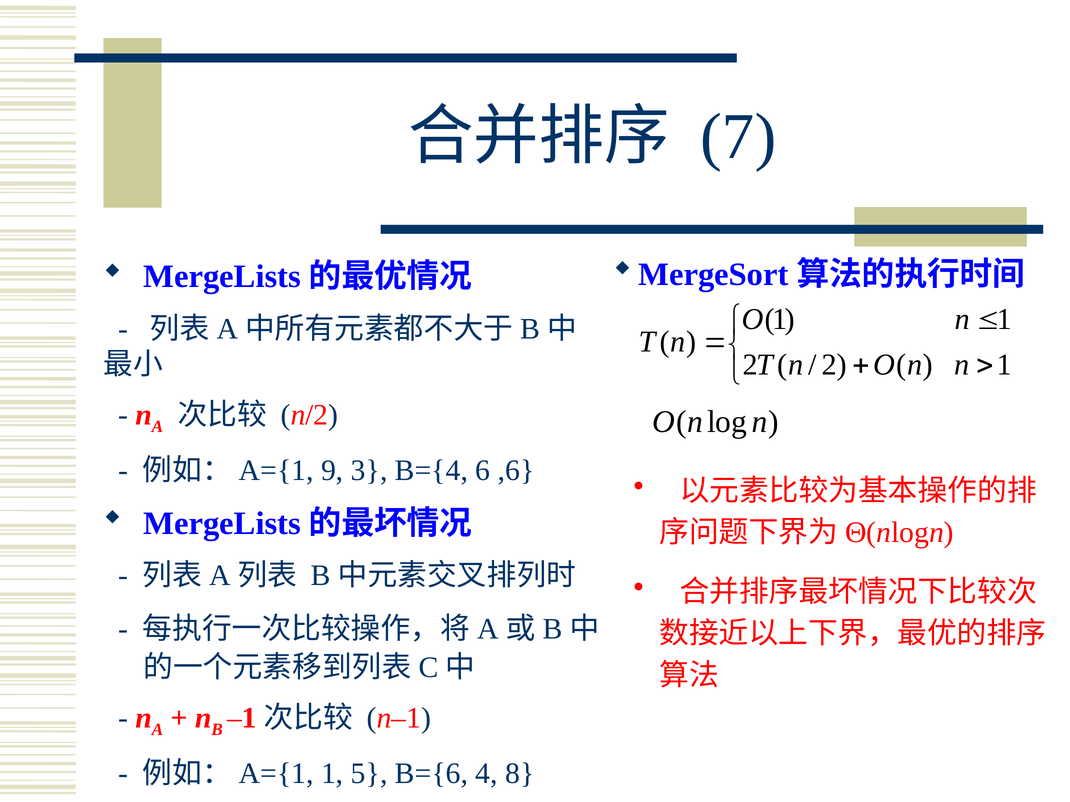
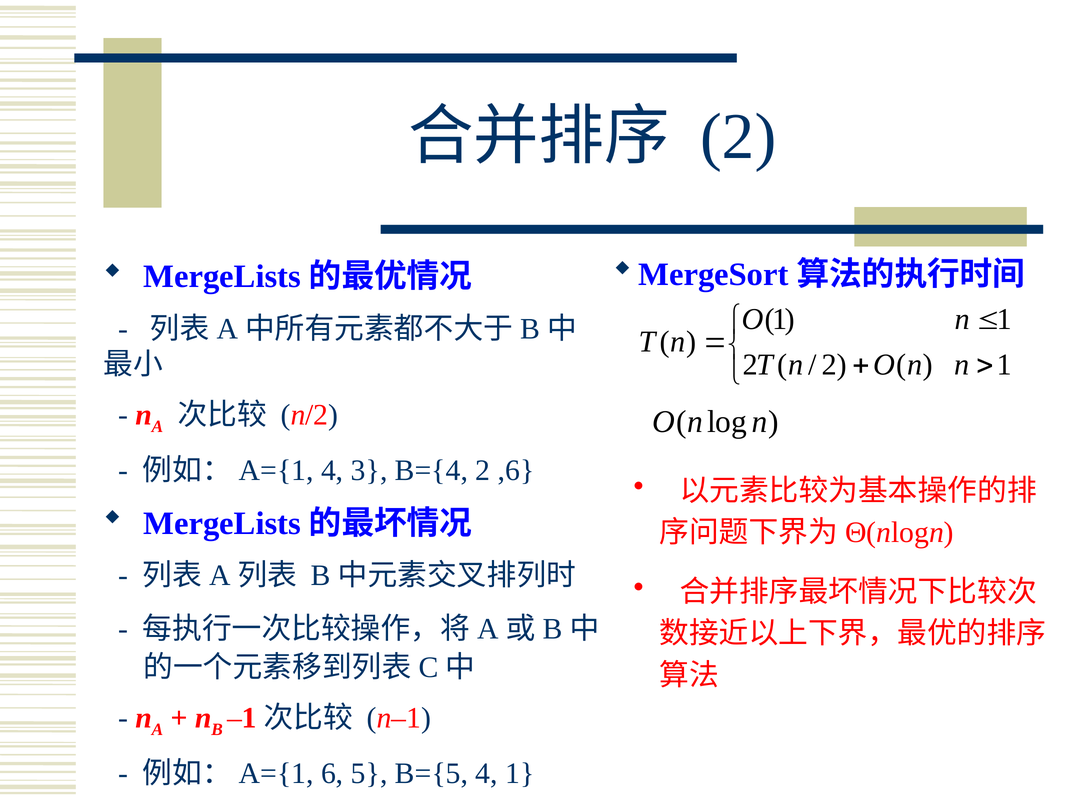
7: 7 -> 2 (738, 137)
9: 9 -> 4 (332, 471)
B={4 6: 6 -> 2 (483, 471)
1: 1 -> 6 (332, 774)
B={6: B={6 -> B={5 (432, 774)
4 8: 8 -> 1 (520, 774)
